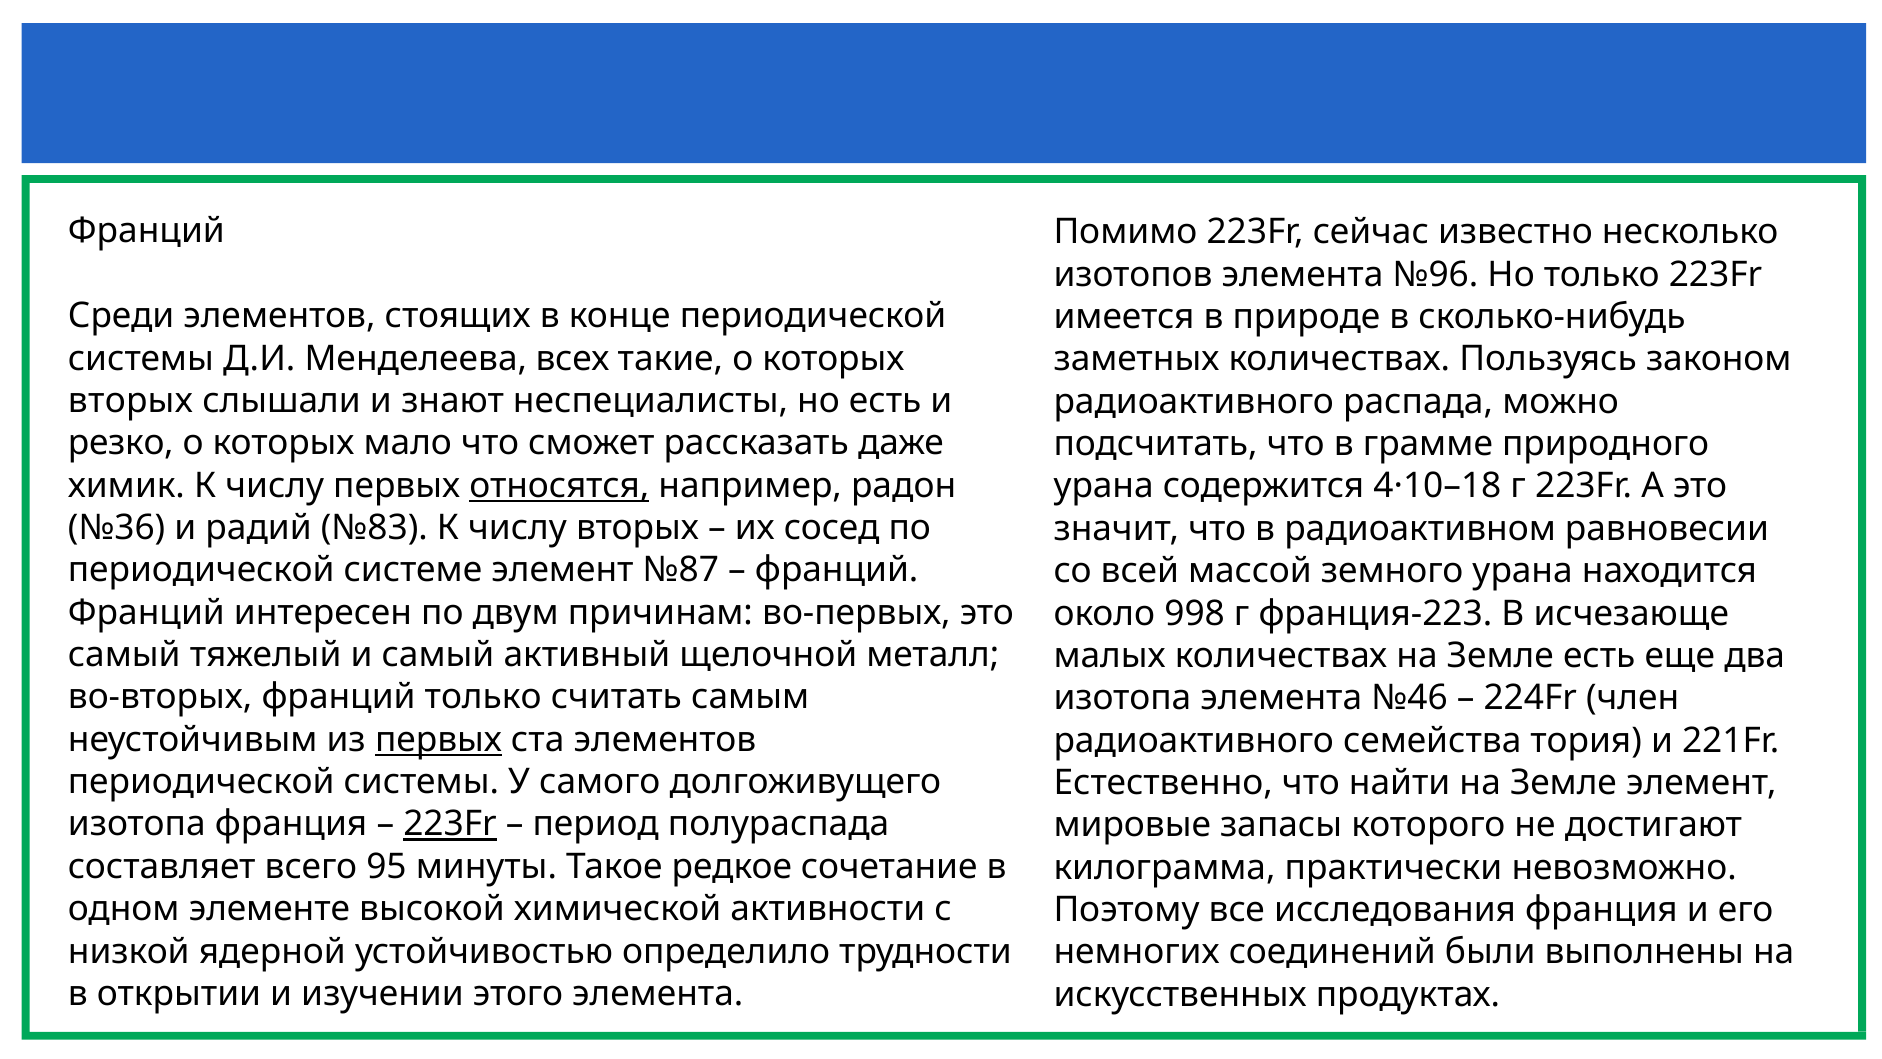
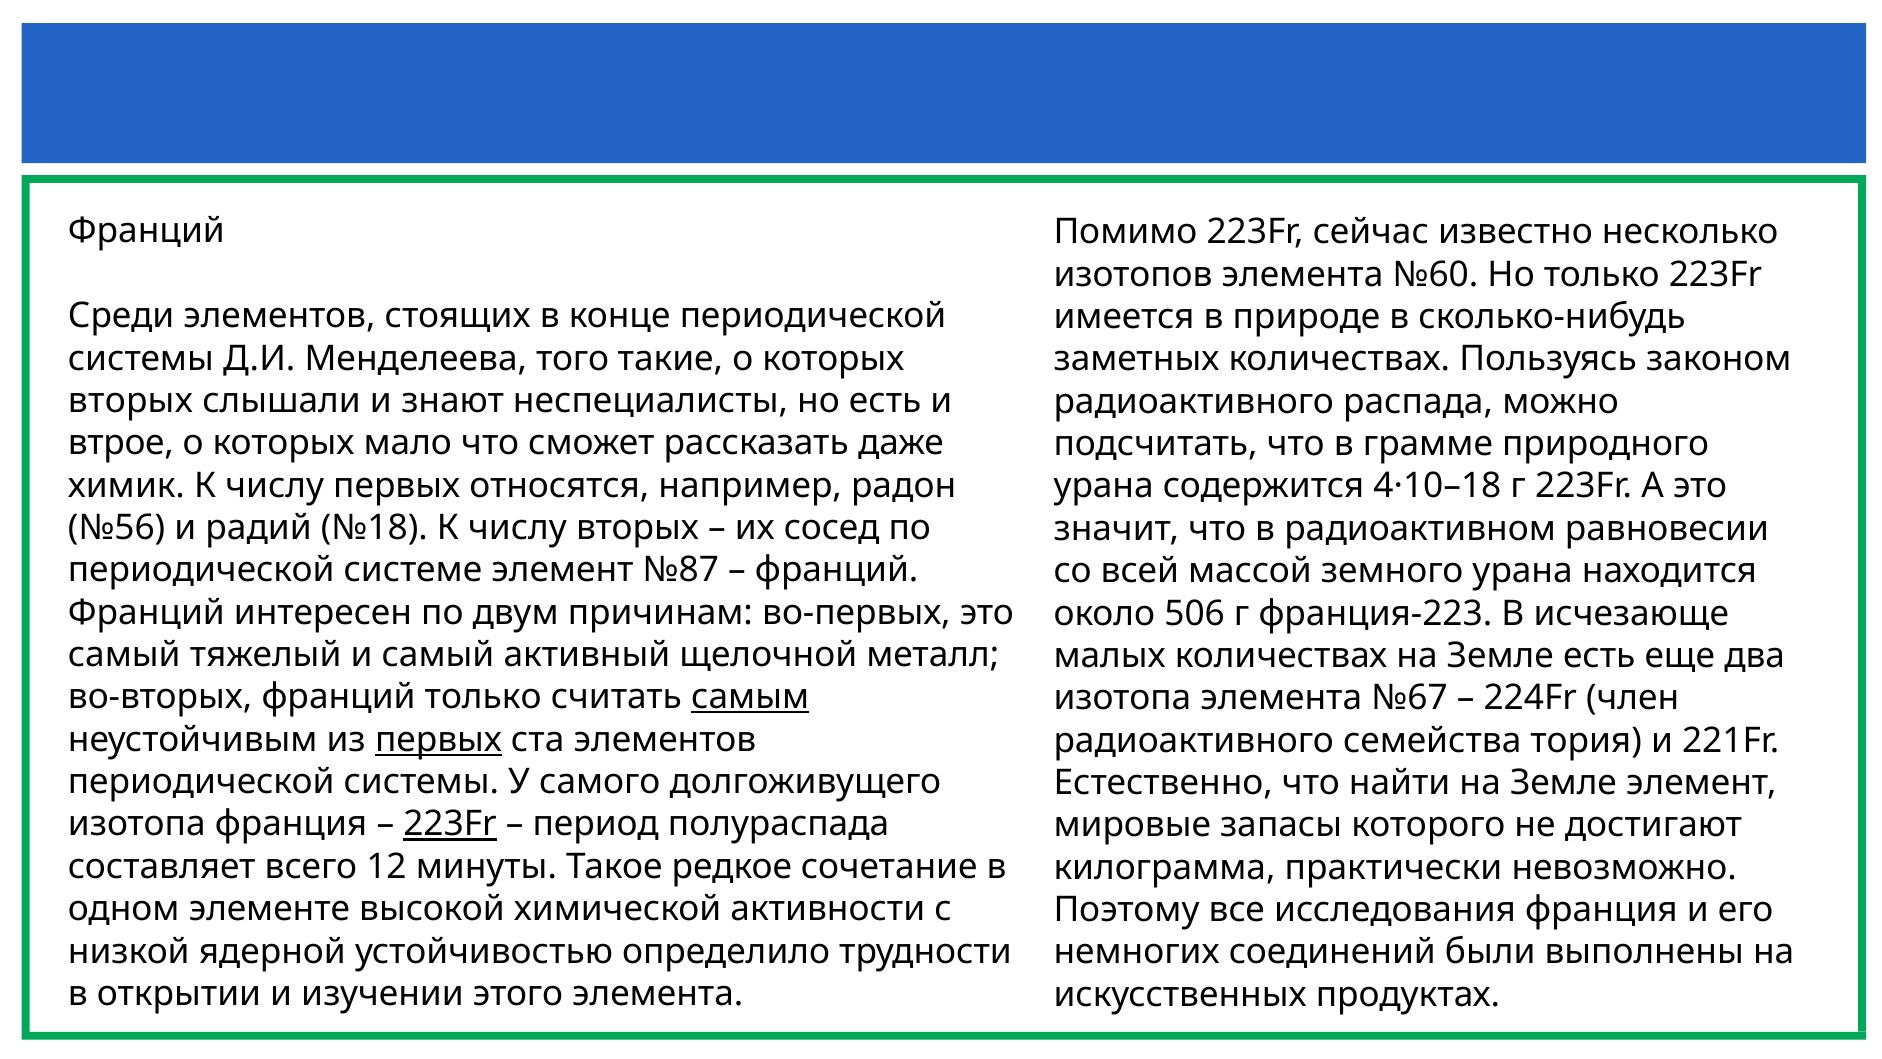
№96: №96 -> №60 (1435, 274)
всех: всех -> того (573, 358)
резко: резко -> втрое (121, 443)
относятся underline: present -> none (559, 485)
№36: №36 -> №56 (117, 528)
№83: №83 -> №18 (374, 528)
998: 998 -> 506 (1195, 613)
самым underline: none -> present (750, 697)
№46: №46 -> №67 (1410, 698)
95: 95 -> 12 (386, 866)
